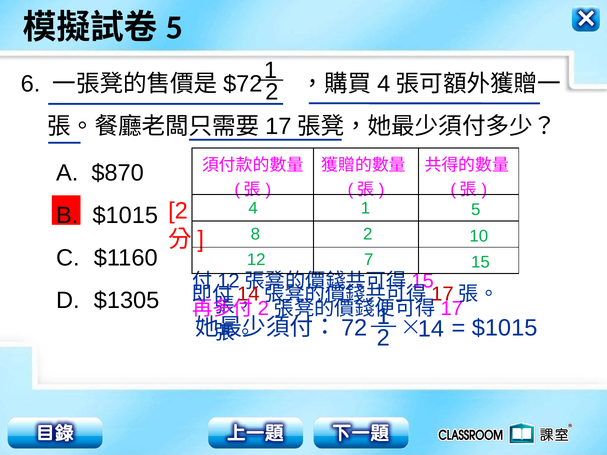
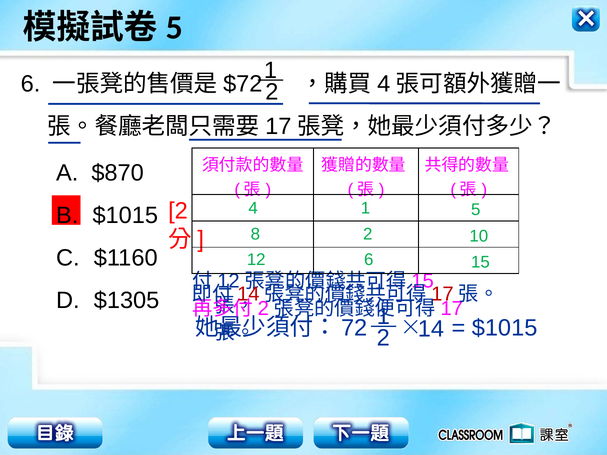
12 7: 7 -> 6 (369, 260)
